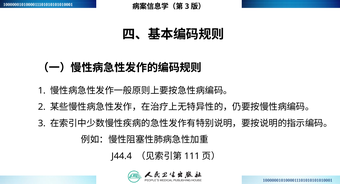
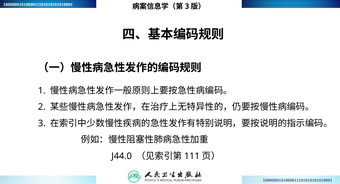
J44.4: J44.4 -> J44.0 (122, 156)
